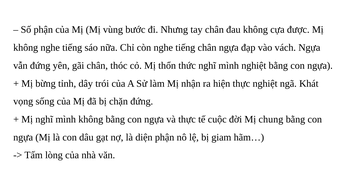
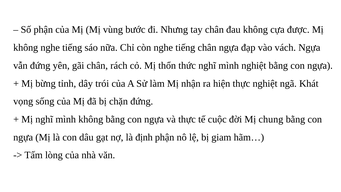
thóc: thóc -> rách (119, 65)
diện: diện -> định (144, 137)
